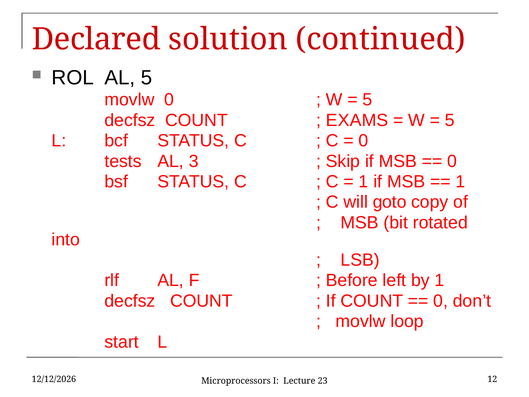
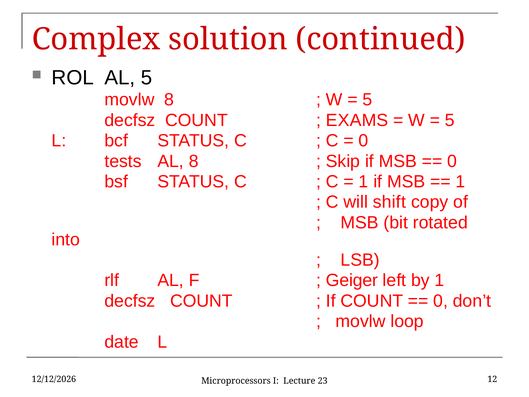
Declared: Declared -> Complex (96, 39)
movlw 0: 0 -> 8 (169, 100)
AL 3: 3 -> 8 (194, 161)
goto: goto -> shift (389, 202)
Before: Before -> Geiger (352, 280)
start: start -> date (122, 342)
